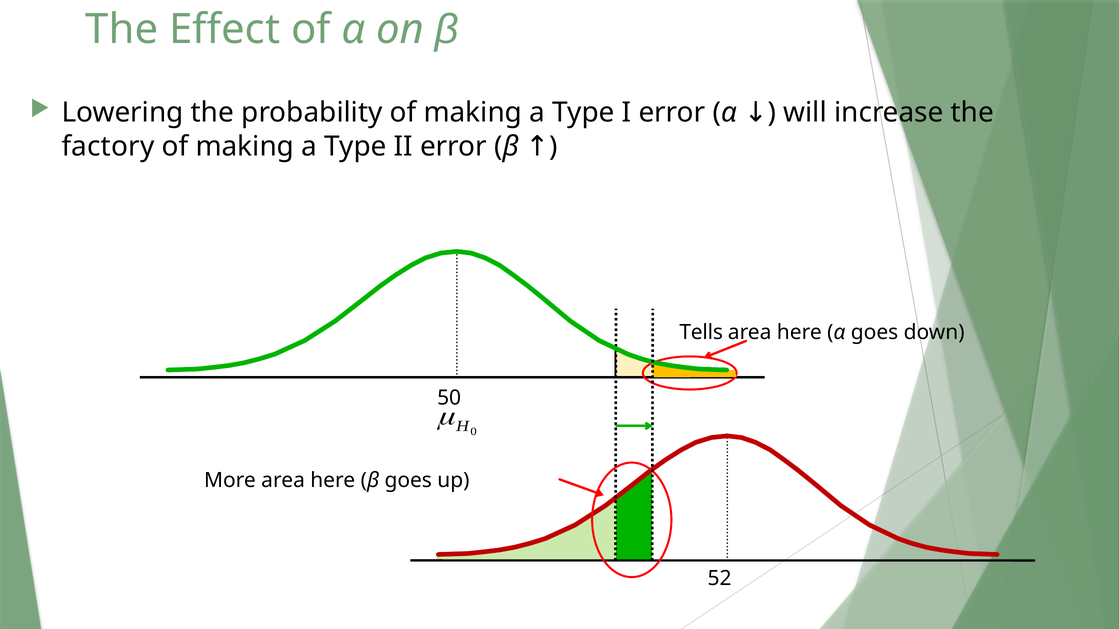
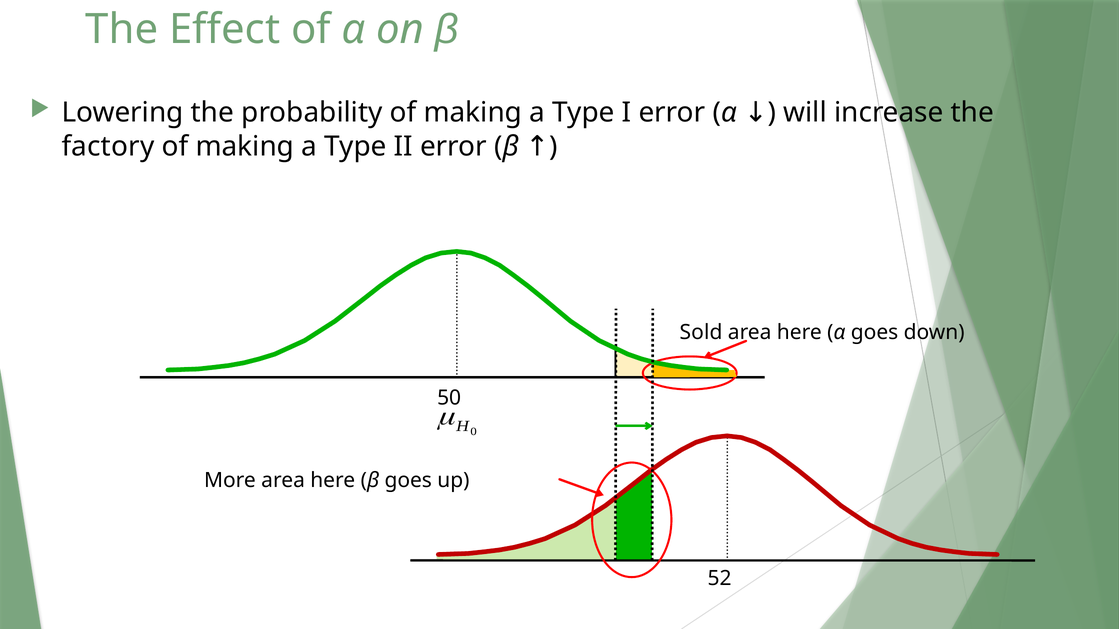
Tells: Tells -> Sold (701, 332)
